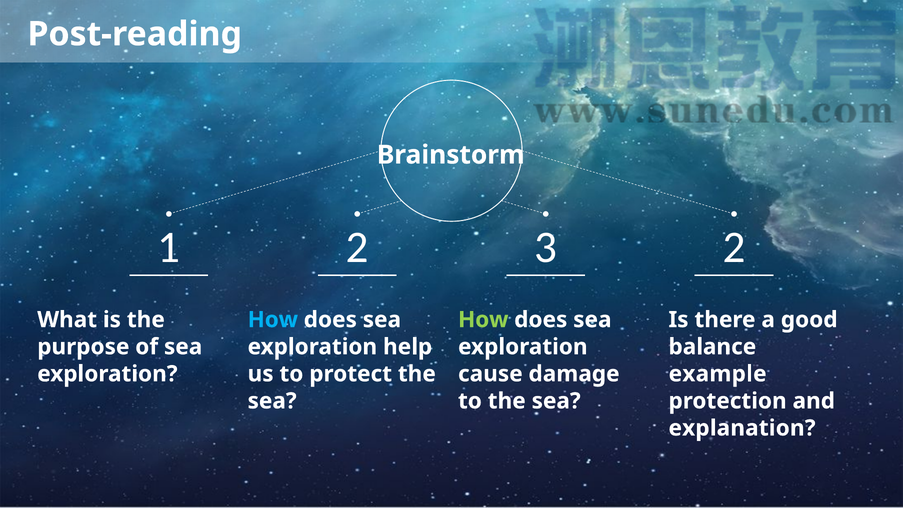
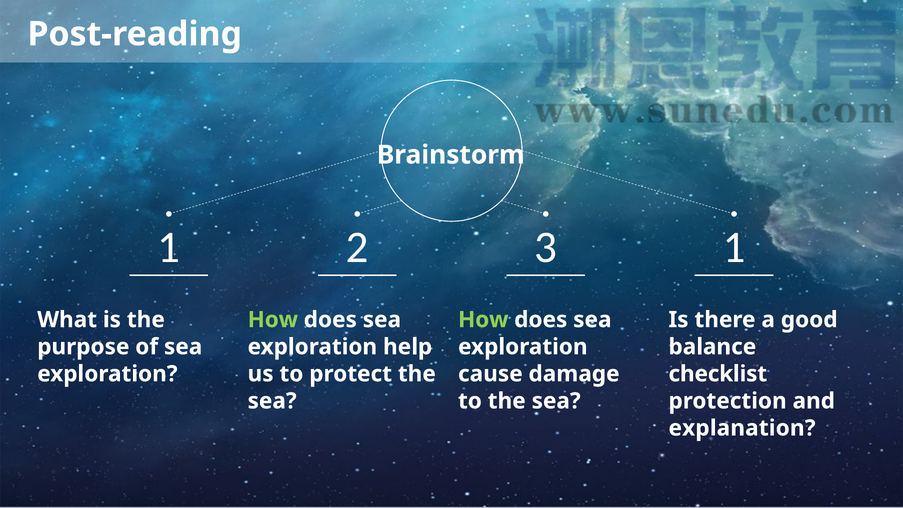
3 2: 2 -> 1 (734, 247)
How colour: light blue -> light green (273, 320)
example: example -> checklist (718, 374)
